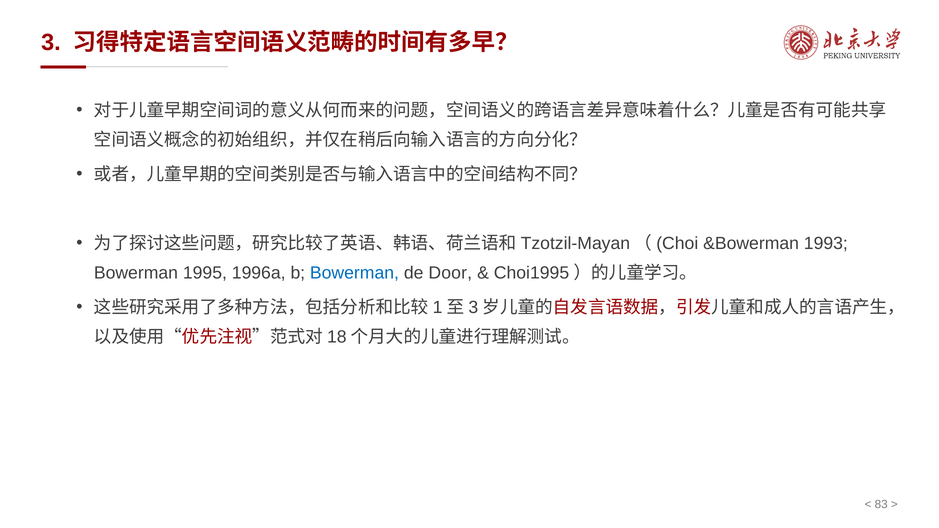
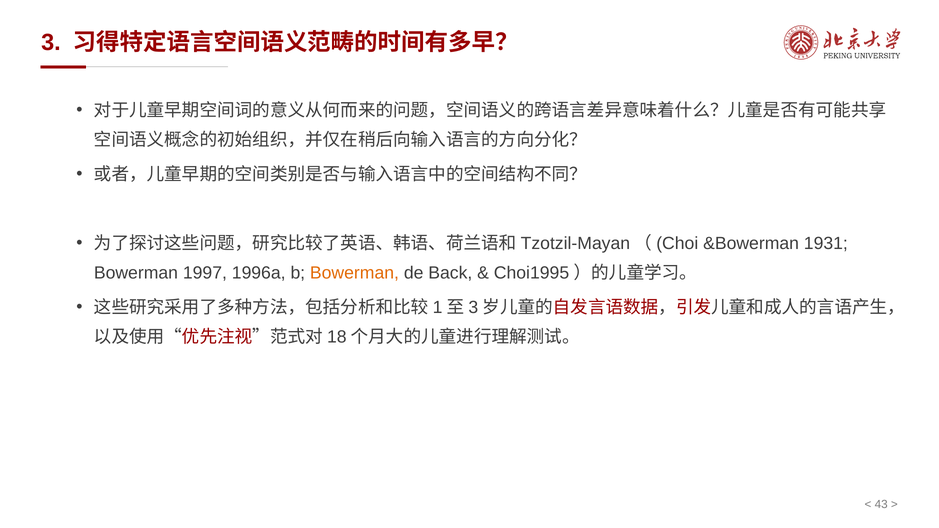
1993: 1993 -> 1931 (826, 243)
1995: 1995 -> 1997 (205, 273)
Bowerman colour: blue -> orange (354, 273)
Door: Door -> Back (450, 273)
83: 83 -> 43 (881, 505)
